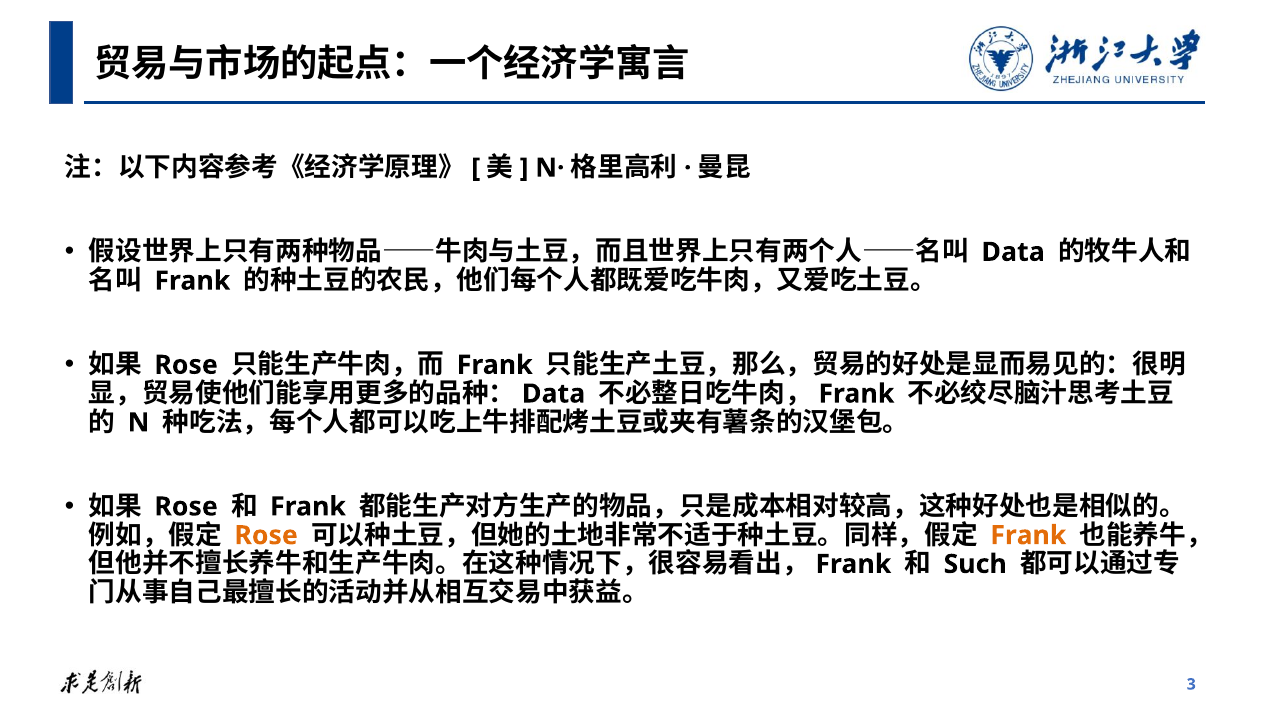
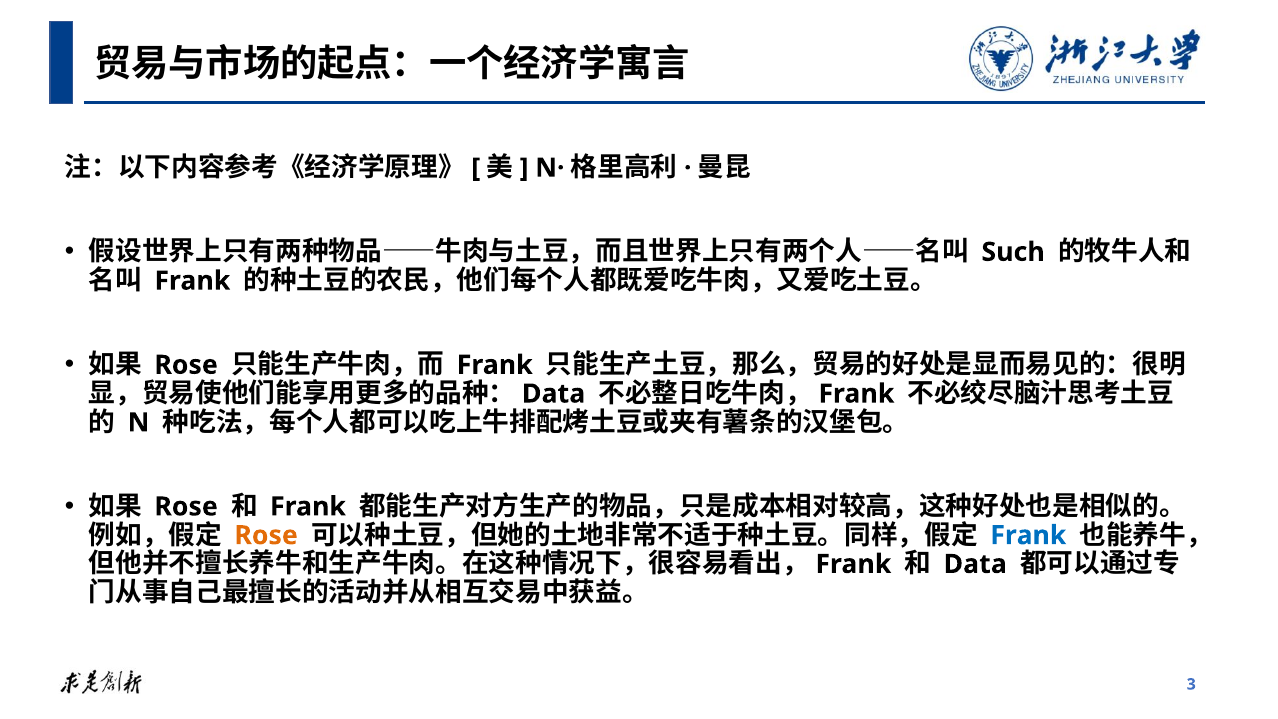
Data: Data -> Such (1013, 252)
Frank colour: orange -> blue (1028, 535)
Such: Such -> Data (975, 564)
